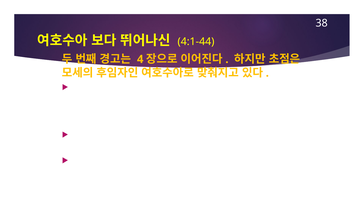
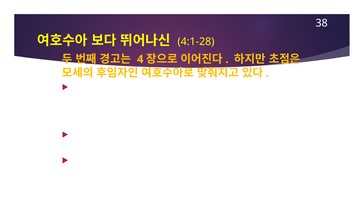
4:1-44: 4:1-44 -> 4:1-28 (196, 42)
